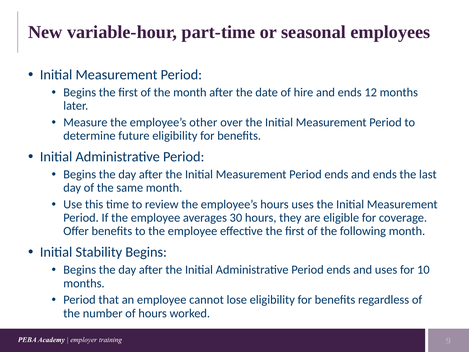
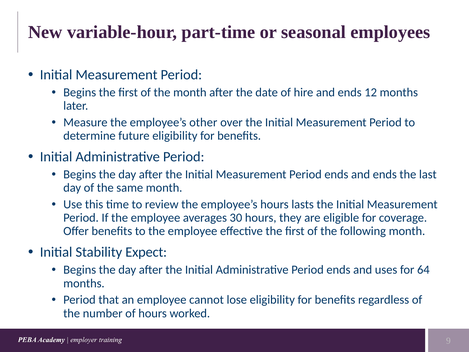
hours uses: uses -> lasts (303, 204)
Stability Begins: Begins -> Expect (146, 252)
10: 10 -> 64 (423, 270)
